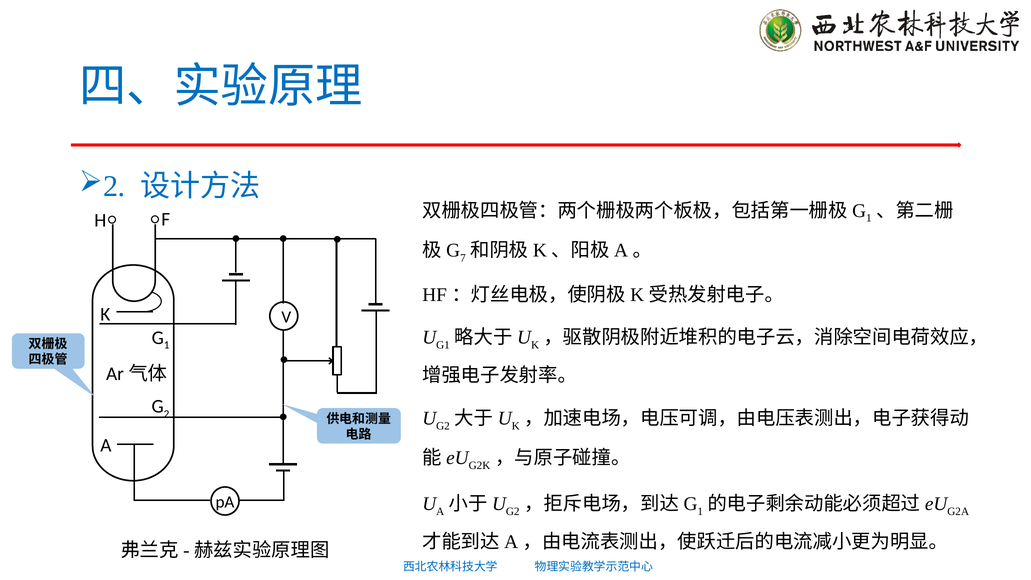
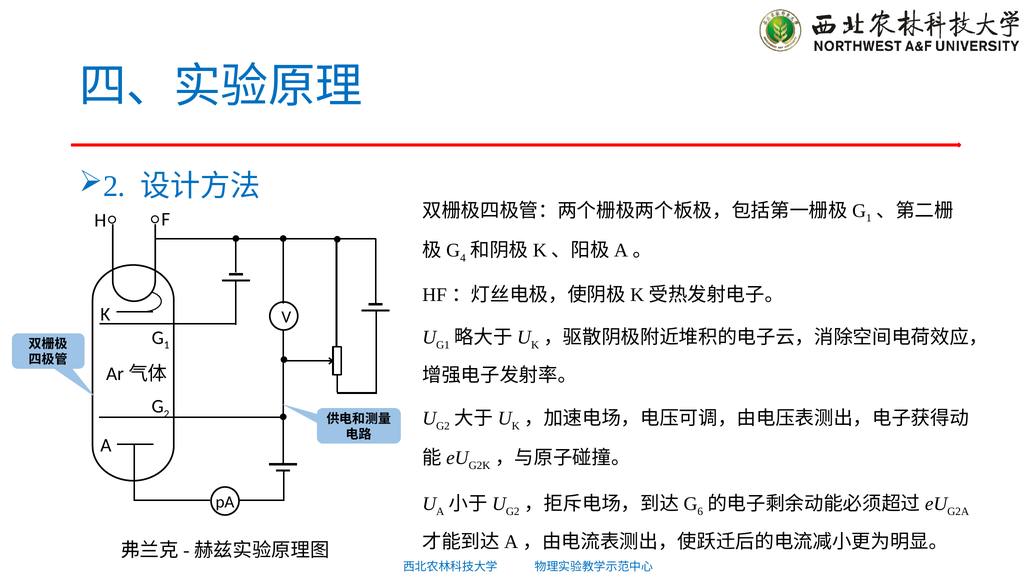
7: 7 -> 4 (463, 258)
1: 1 -> 6 (700, 511)
